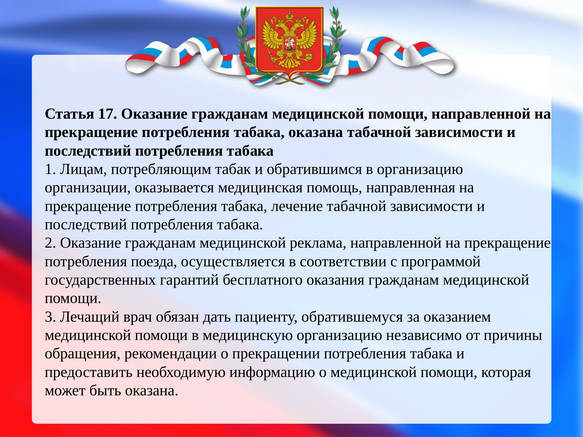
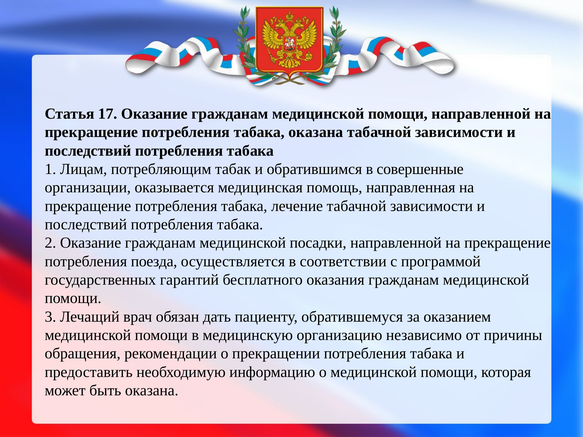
в организацию: организацию -> совершенные (420, 169)
реклама: реклама -> посадки (318, 243)
